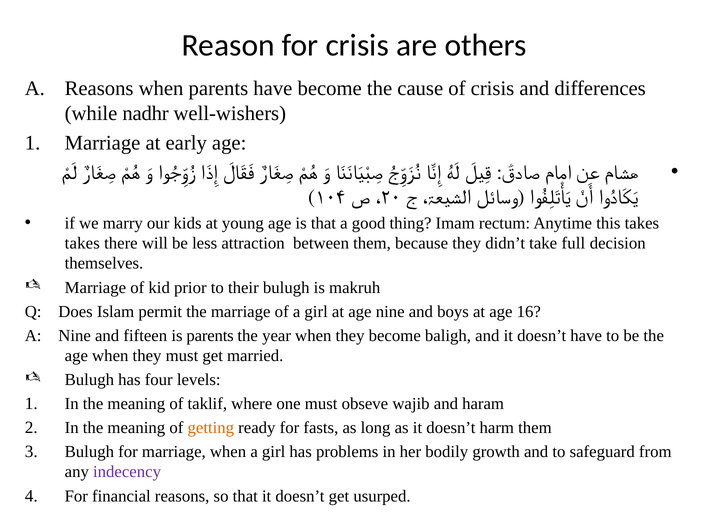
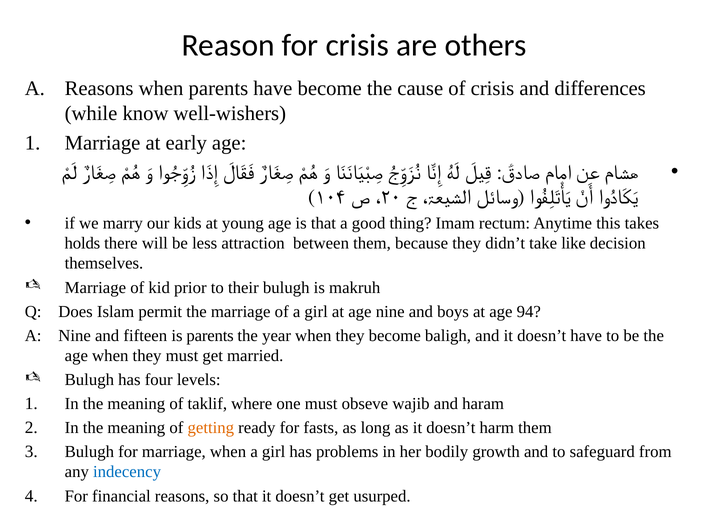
nadhr: nadhr -> know (145, 113)
takes: takes -> holds (82, 243)
full: full -> like (574, 243)
16: 16 -> 94 (529, 311)
indecency colour: purple -> blue (127, 472)
